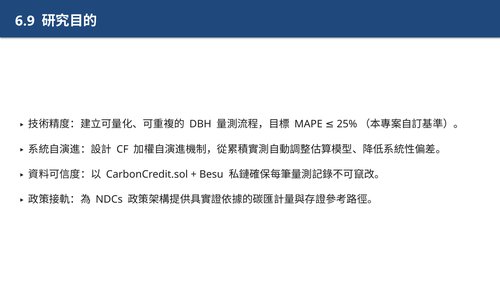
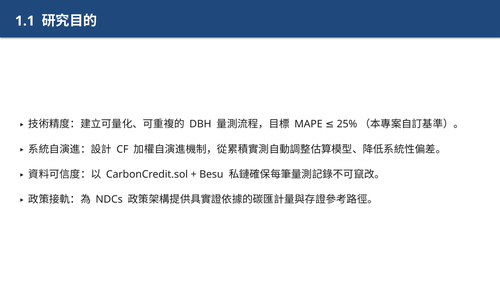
6.9: 6.9 -> 1.1 (25, 21)
